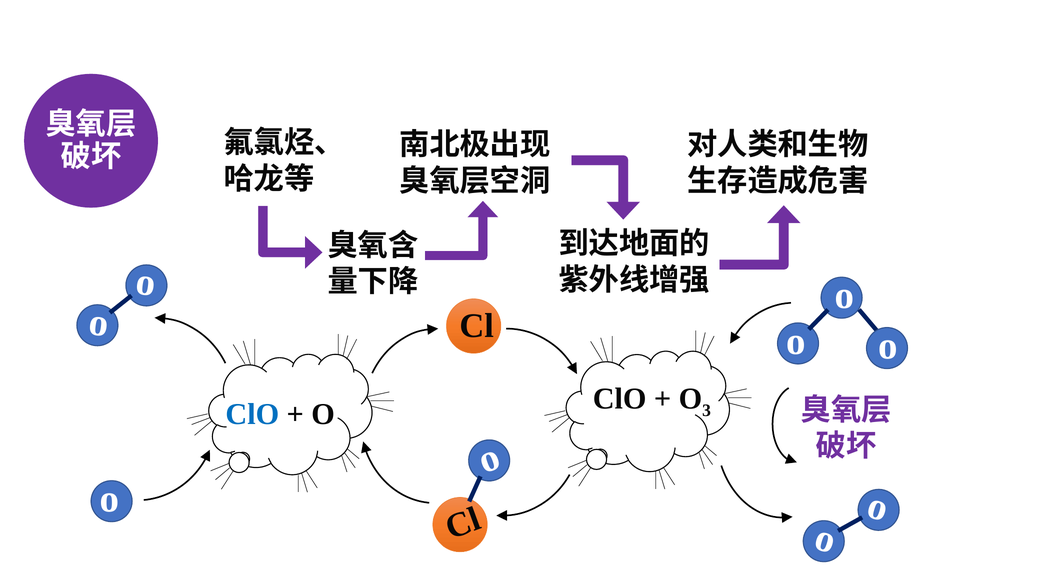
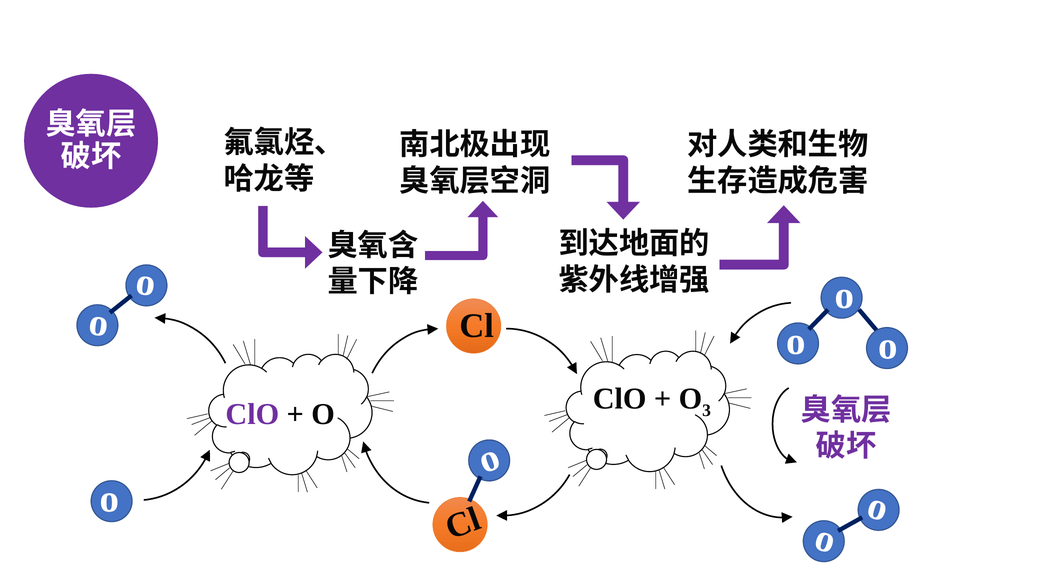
ClO colour: blue -> purple (252, 415)
